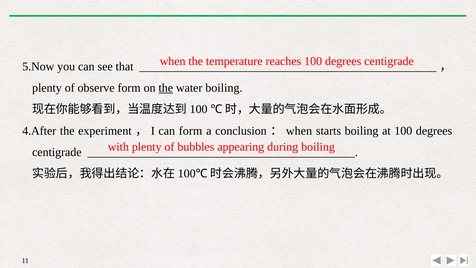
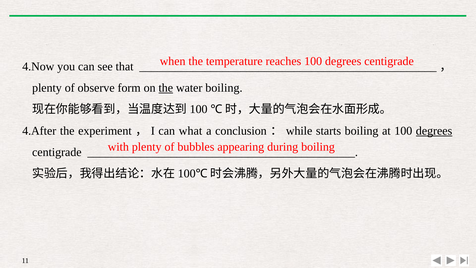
5.Now: 5.Now -> 4.Now (38, 66)
can form: form -> what (191, 131)
when: when -> while (299, 131)
degrees underline: none -> present (434, 131)
